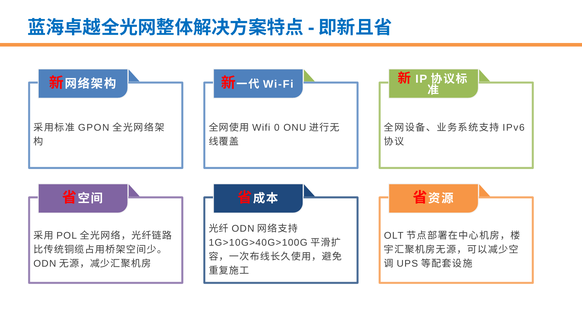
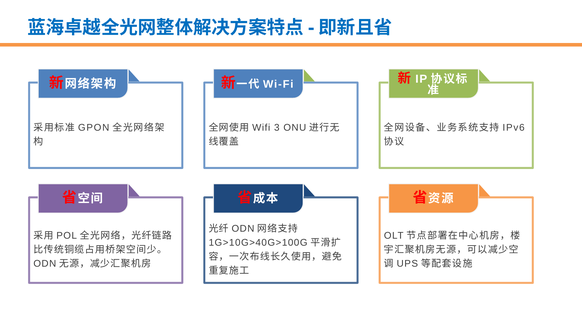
0: 0 -> 3 (277, 128)
